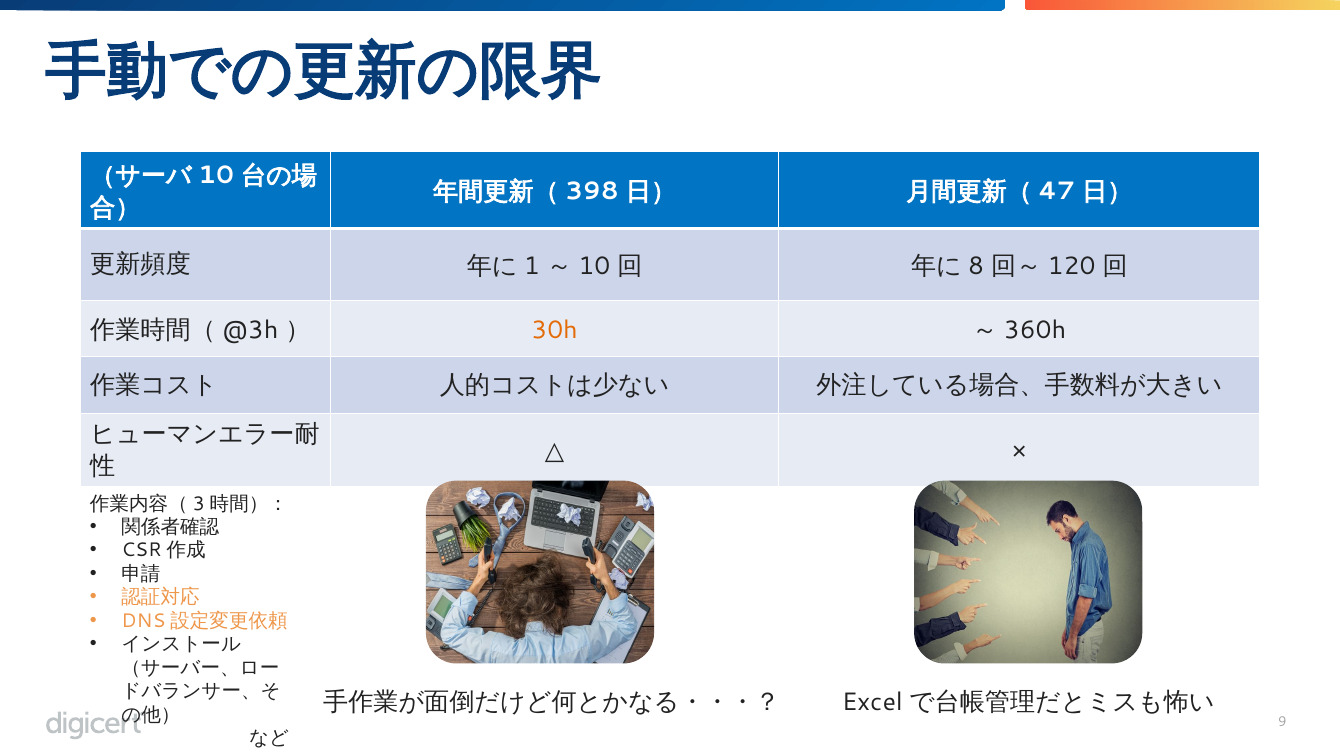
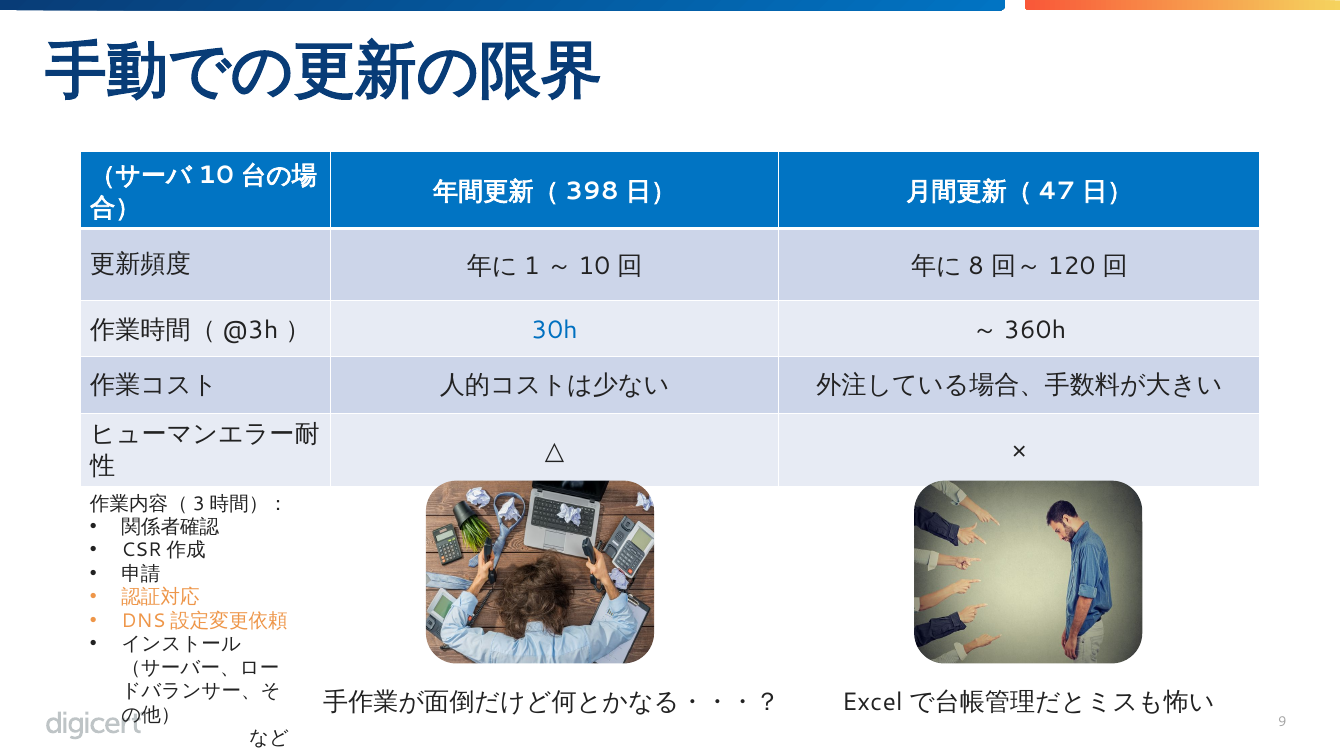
30h colour: orange -> blue (555, 330)
